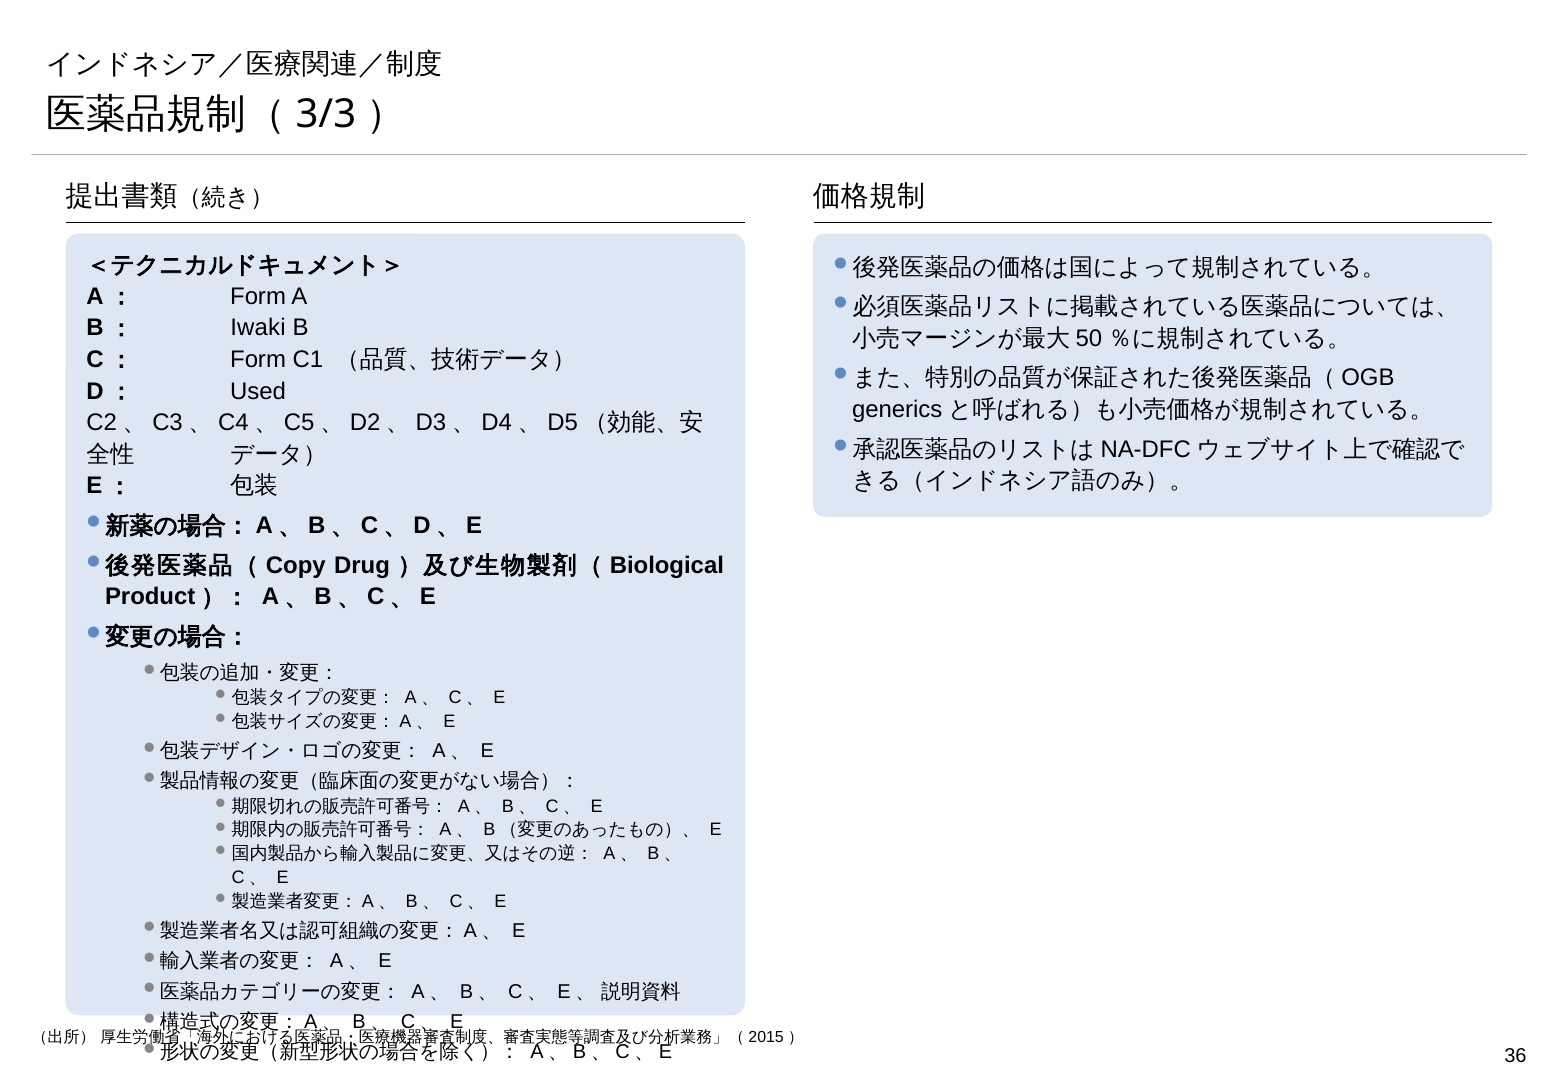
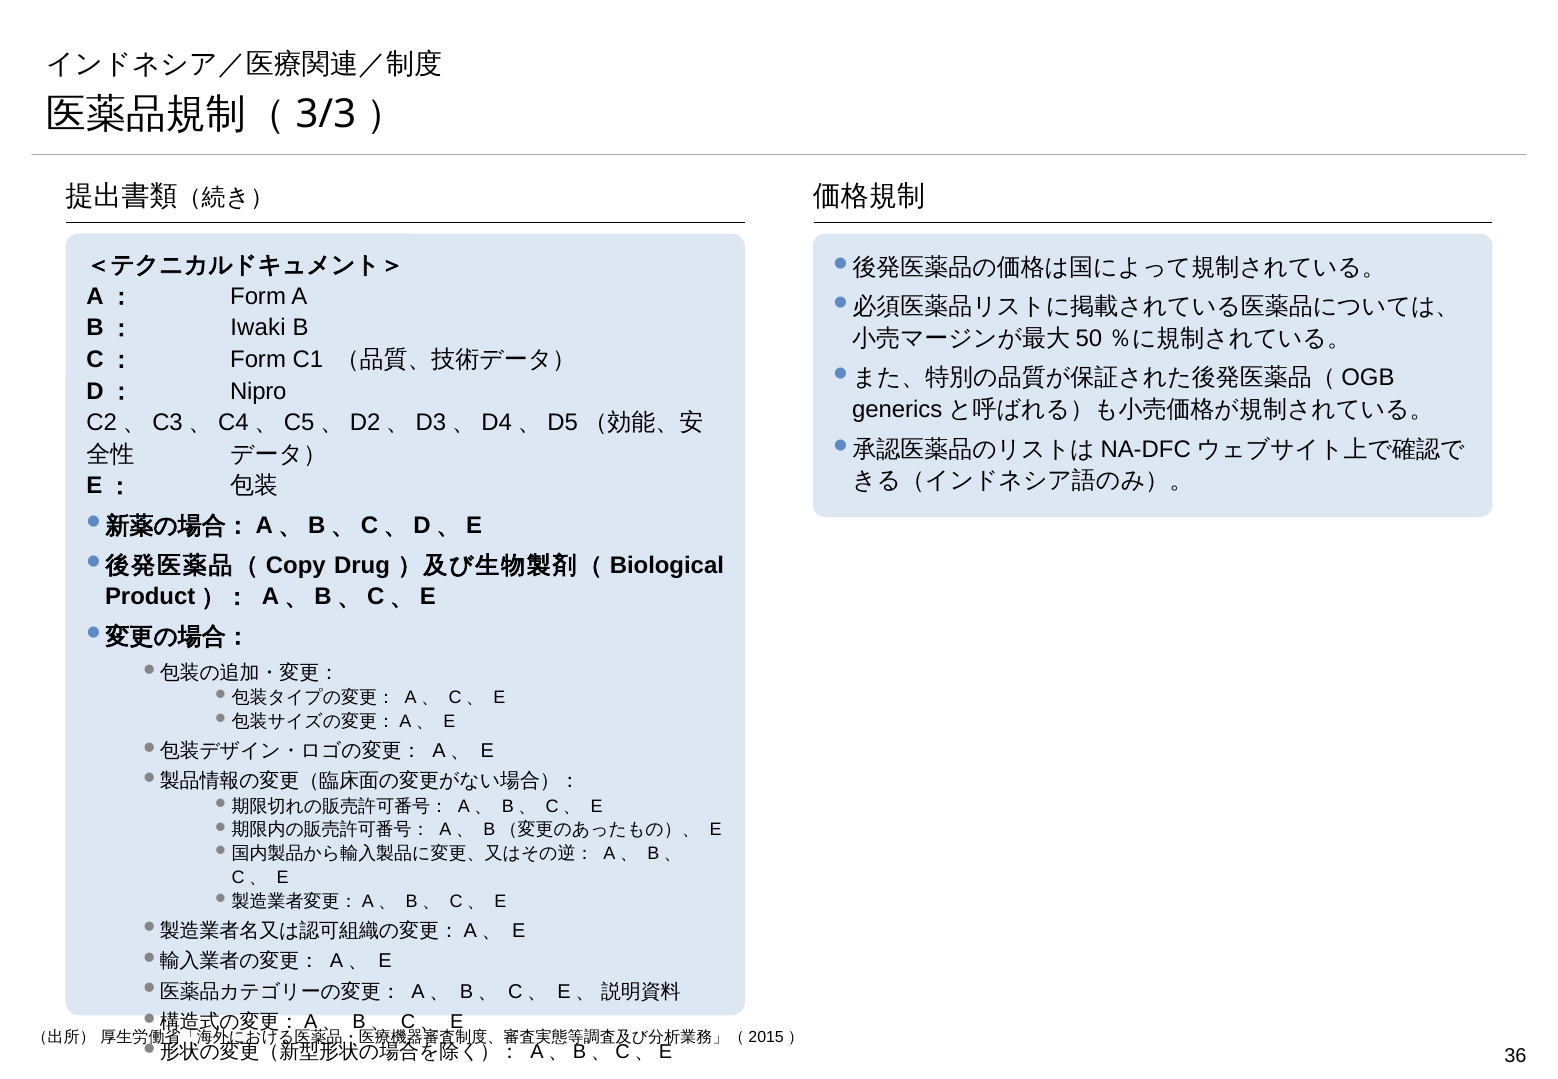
Used: Used -> Nipro (258, 391)
